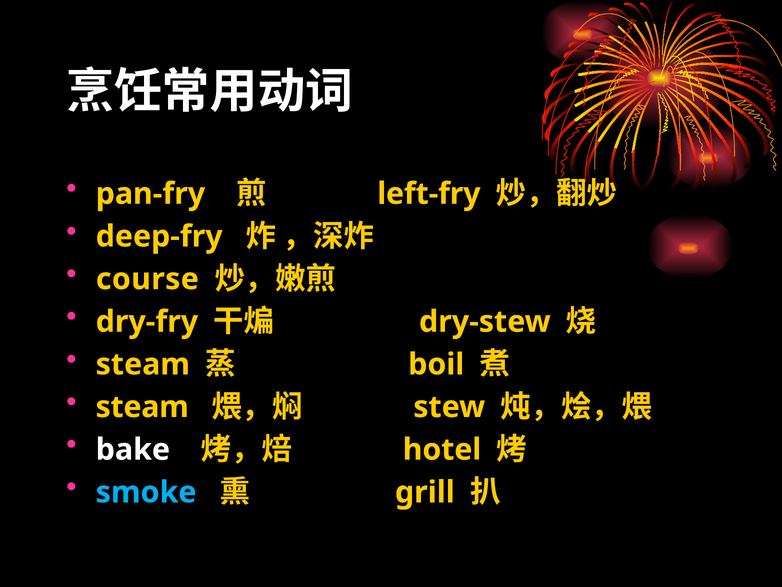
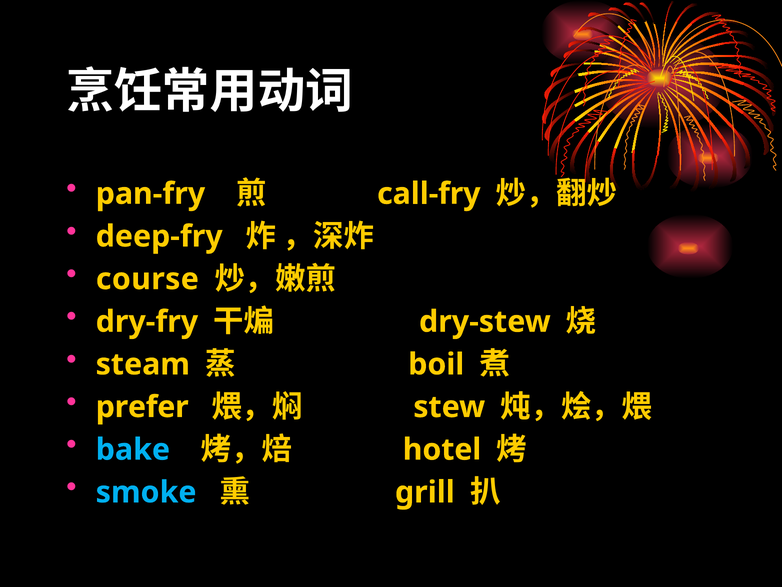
left-fry: left-fry -> call-fry (429, 194)
steam: steam -> prefer (142, 407)
bake colour: white -> light blue (133, 449)
